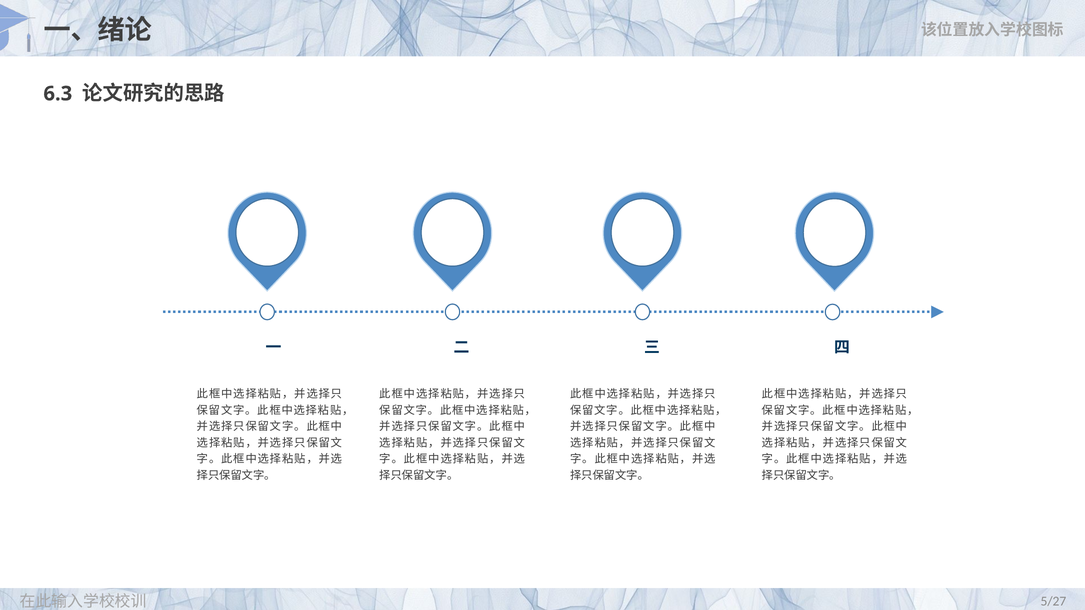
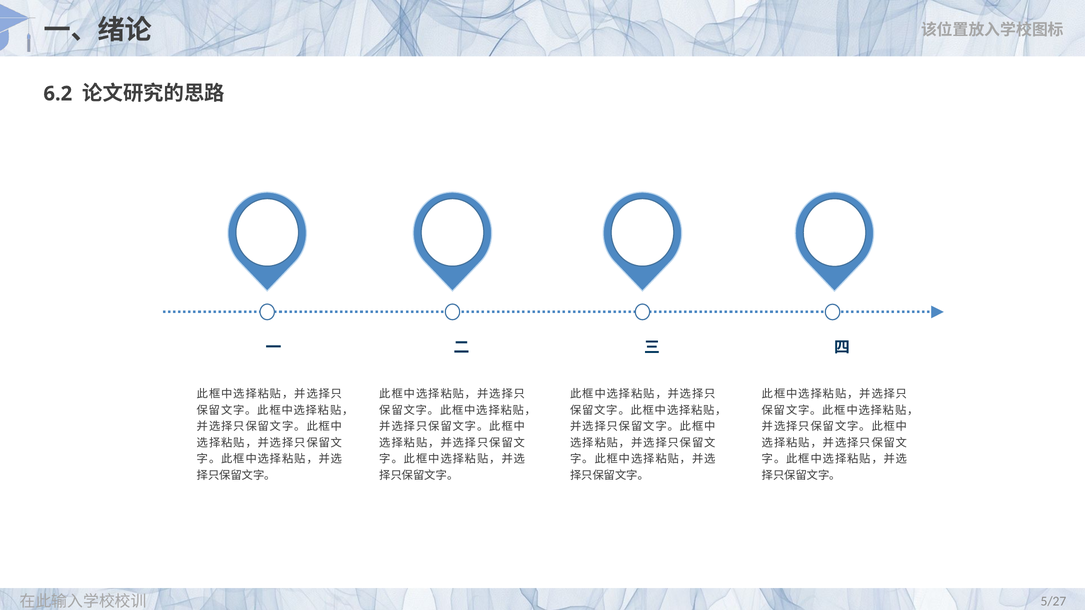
6.3: 6.3 -> 6.2 (58, 94)
